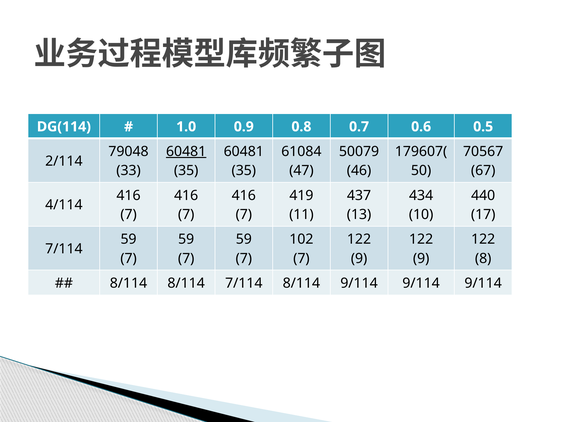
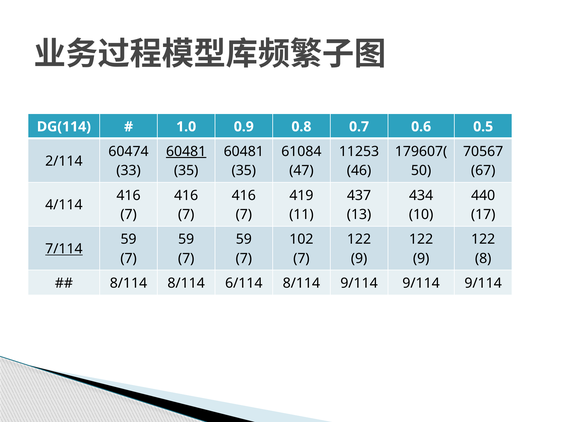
79048: 79048 -> 60474 (129, 152)
50079: 50079 -> 11253 (359, 152)
7/114 underline: none -> present (64, 249)
8/114 7/114: 7/114 -> 6/114 (244, 283)
